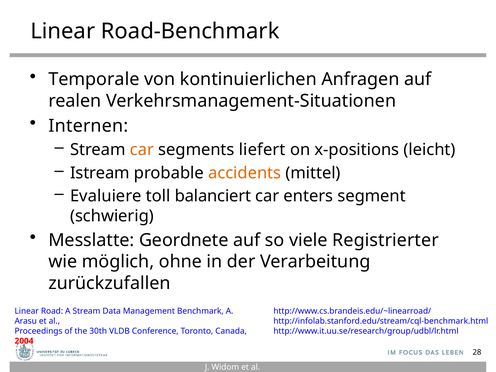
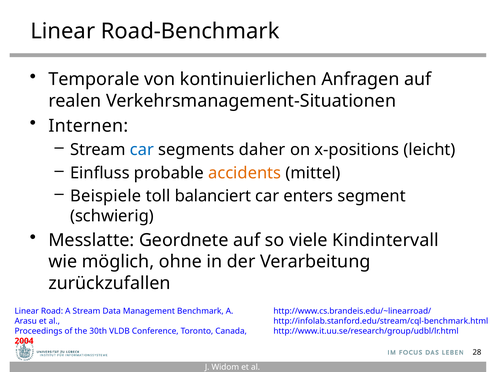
car colour: orange -> blue (142, 150)
liefert: liefert -> daher (262, 150)
Istream: Istream -> Einfluss (100, 173)
Evaluiere: Evaluiere -> Beispiele (106, 196)
Registrierter: Registrierter -> Kindintervall (386, 240)
